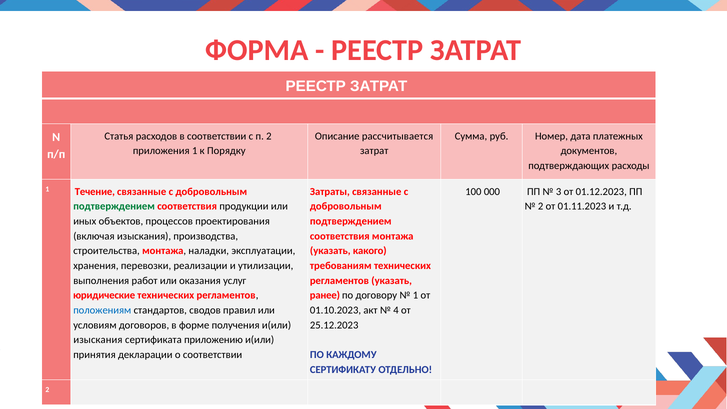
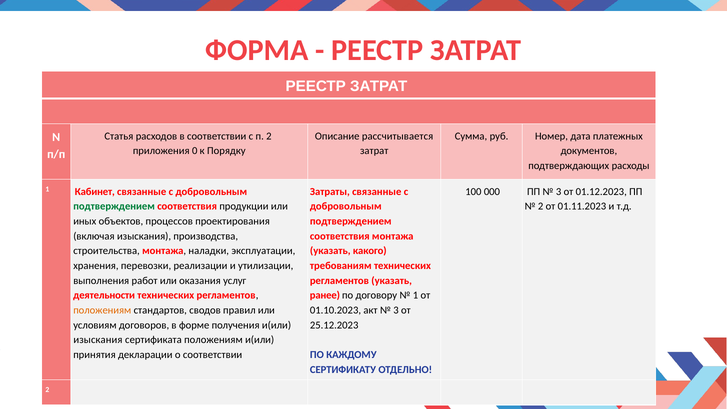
приложения 1: 1 -> 0 (195, 151)
Течение: Течение -> Кабинет (95, 192)
юридические: юридические -> деятельности (104, 295)
положениям colour: blue -> orange (102, 310)
4: 4 -> 3 (396, 310)
сертификата приложению: приложению -> положениям (213, 340)
